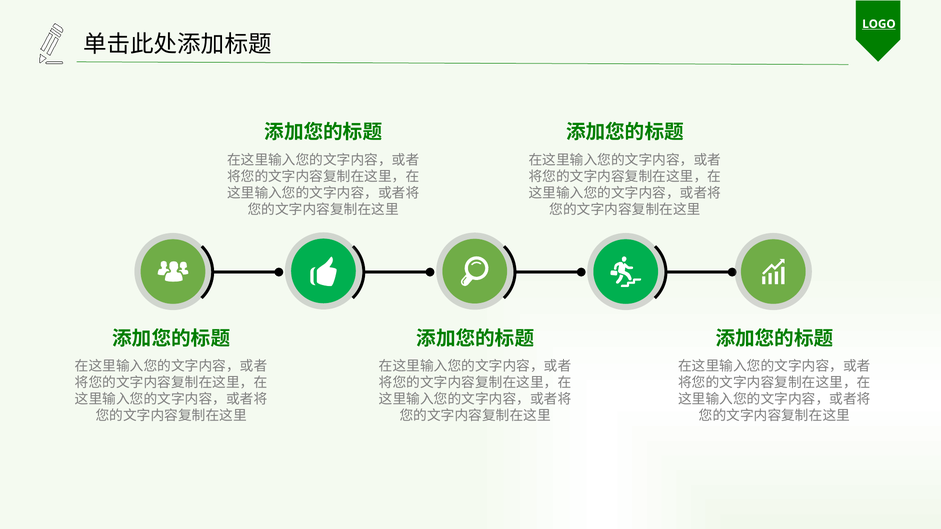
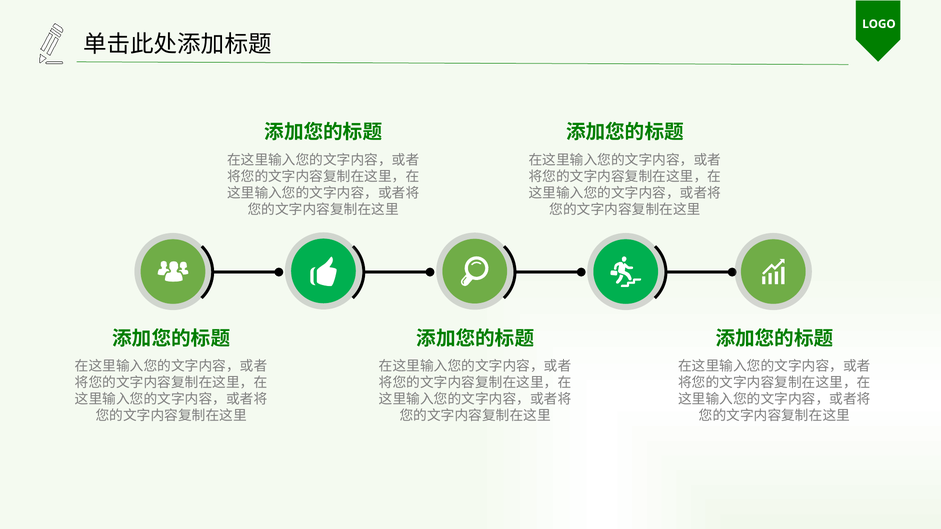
LOGO underline: present -> none (879, 24)
